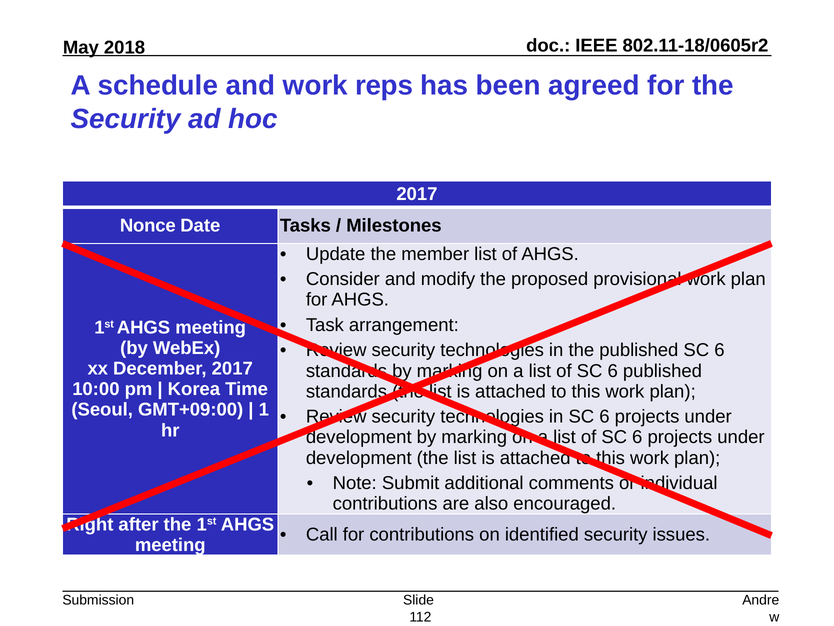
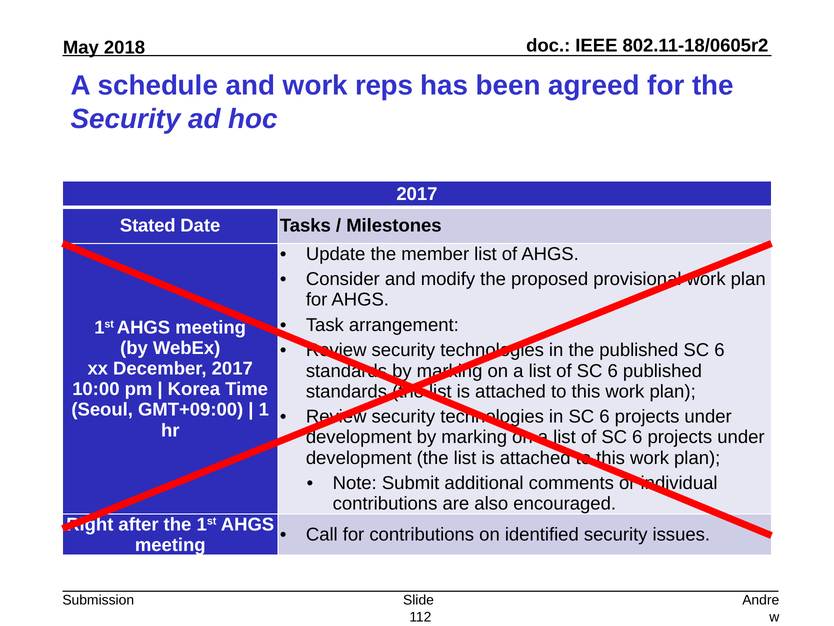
Nonce: Nonce -> Stated (148, 225)
